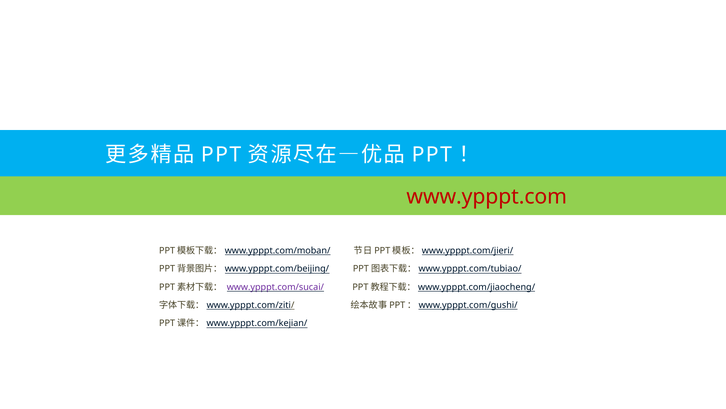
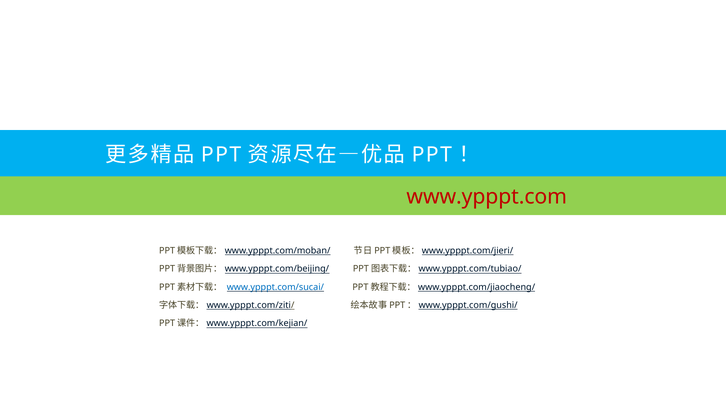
www.ypppt.com/sucai/ colour: purple -> blue (275, 287)
